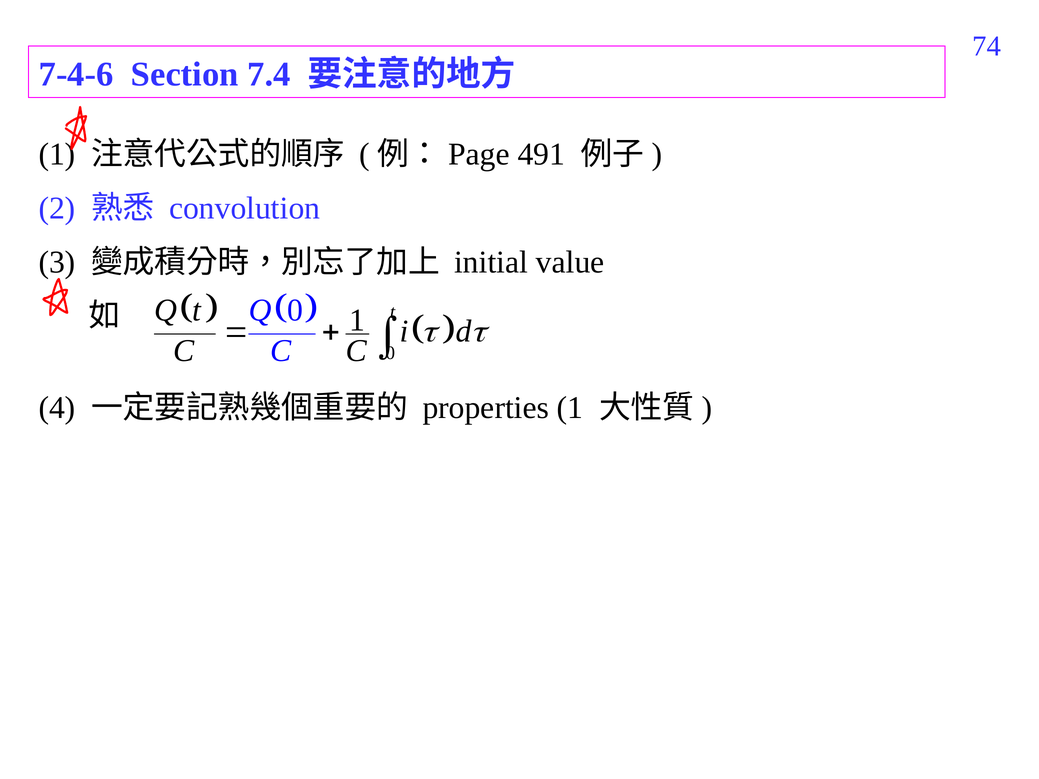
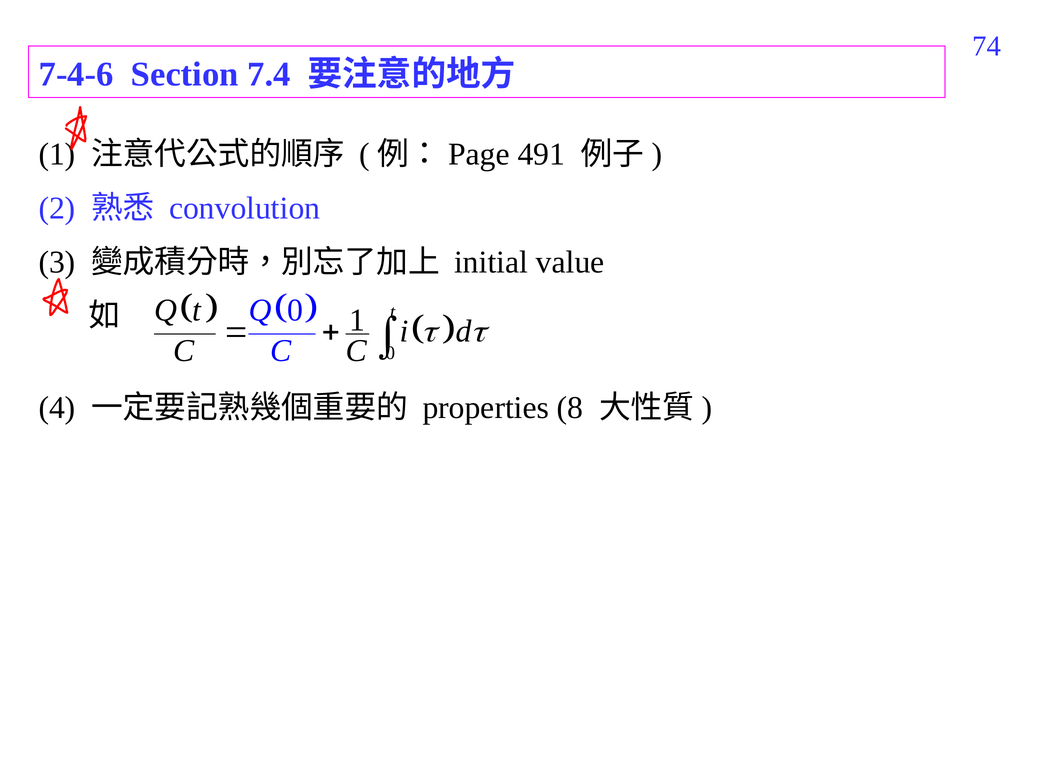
properties 1: 1 -> 8 (570, 408)
